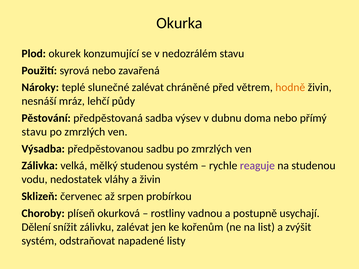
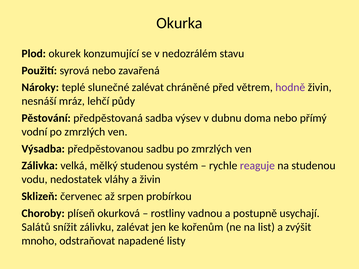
hodně colour: orange -> purple (290, 88)
stavu: stavu -> vodní (34, 132)
Dělení: Dělení -> Salátů (36, 227)
systém: systém -> mnoho (39, 241)
